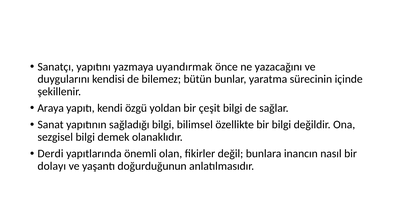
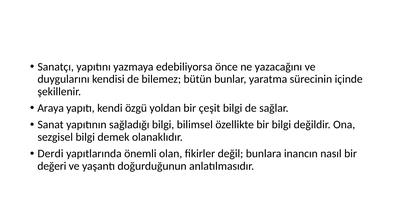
uyandırmak: uyandırmak -> edebiliyorsa (184, 67)
dolayı: dolayı -> değeri (52, 166)
